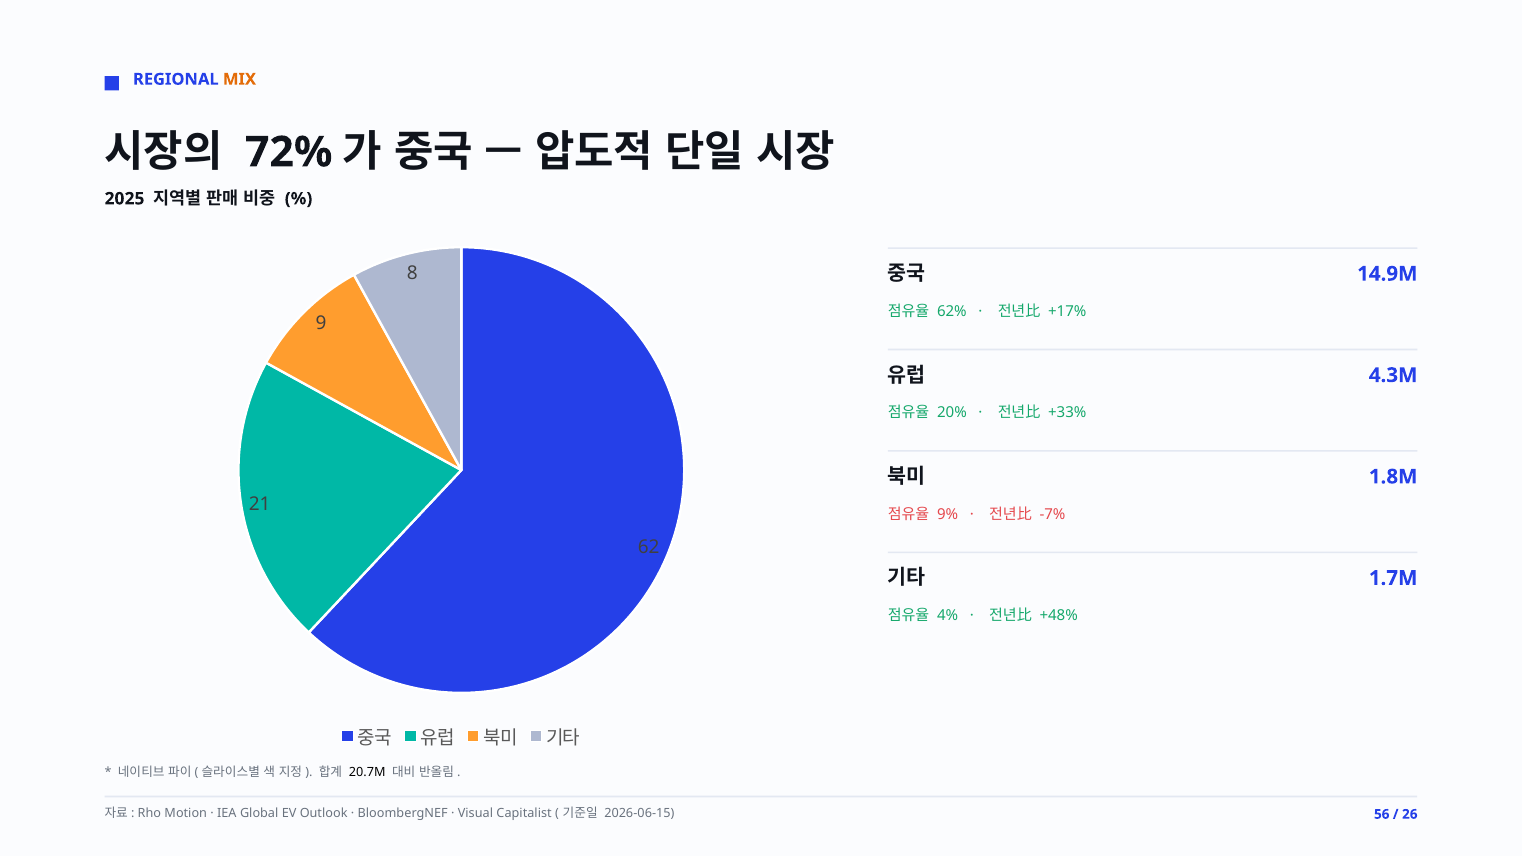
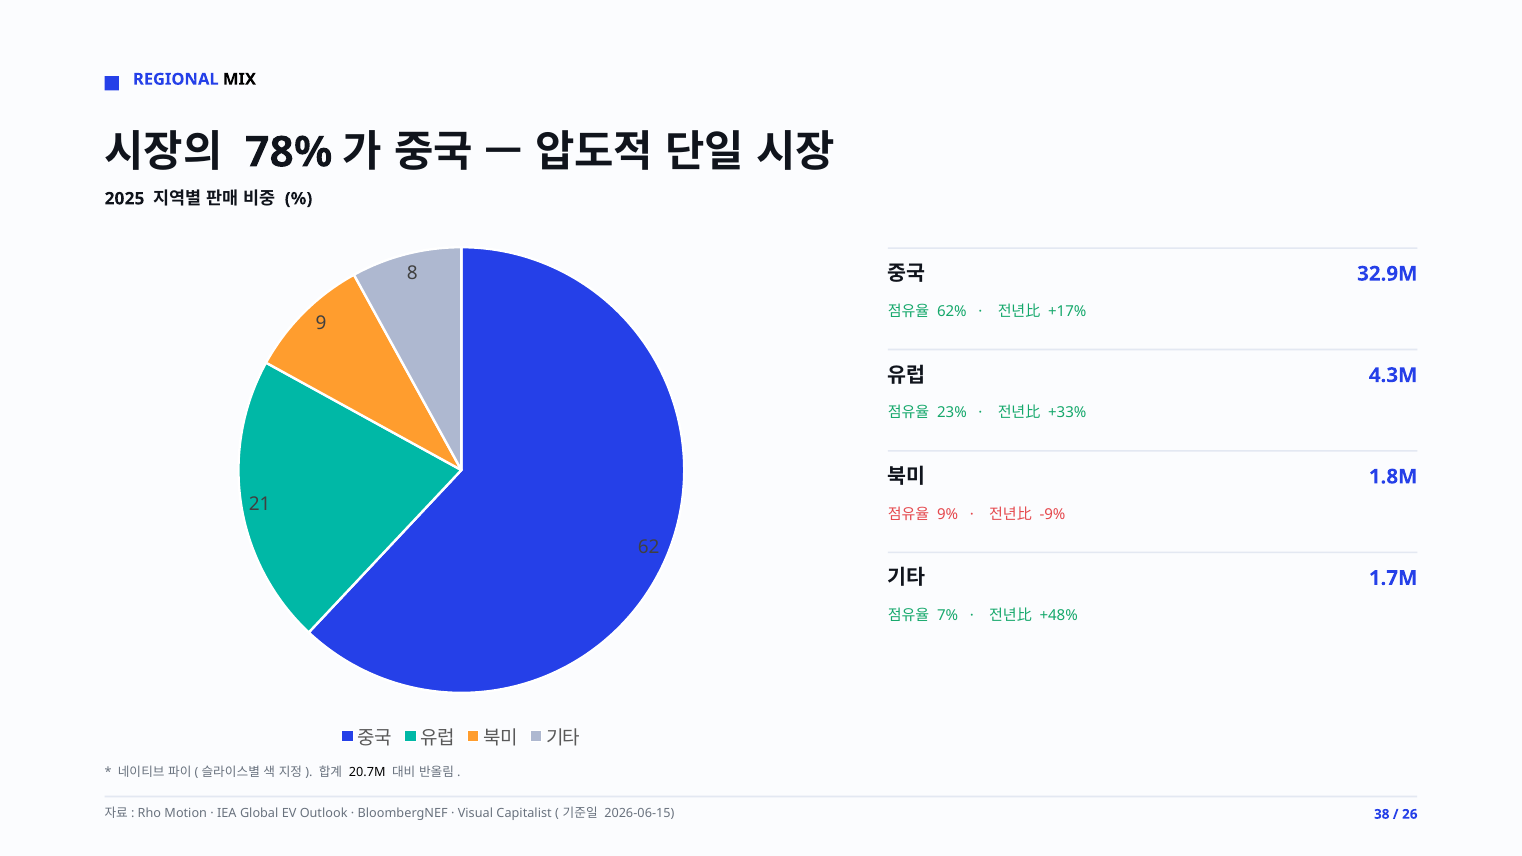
MIX colour: orange -> black (239, 79)
72%: 72% -> 78% (289, 152)
14.9M: 14.9M -> 32.9M (1387, 274)
20%: 20% -> 23% (952, 413)
-7%: -7% -> -9% (1053, 514)
4%: 4% -> 7% (948, 616)
56: 56 -> 38 (1382, 814)
